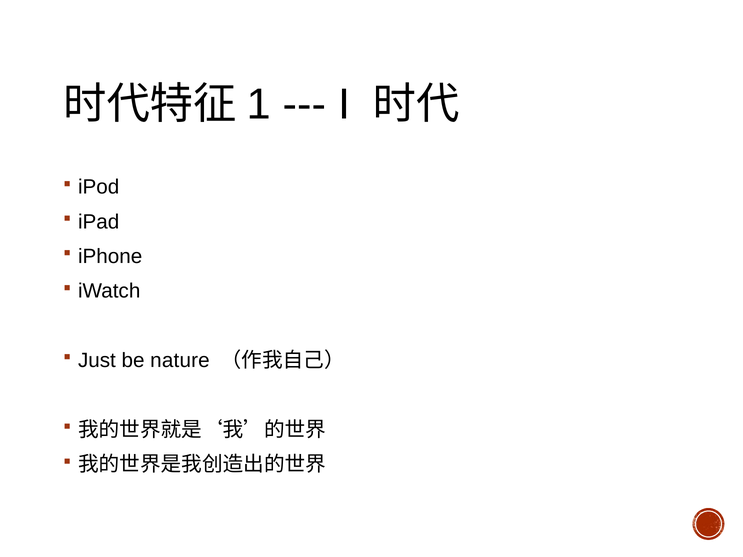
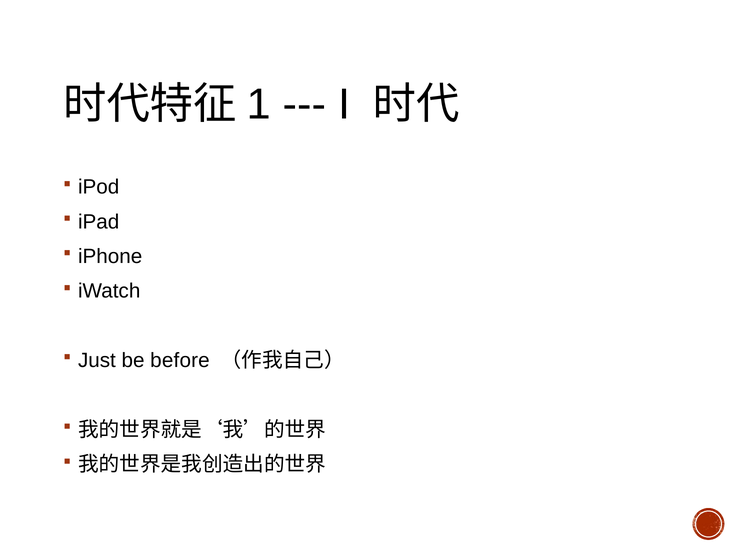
nature: nature -> before (180, 361)
